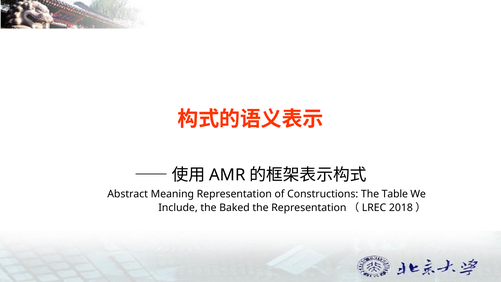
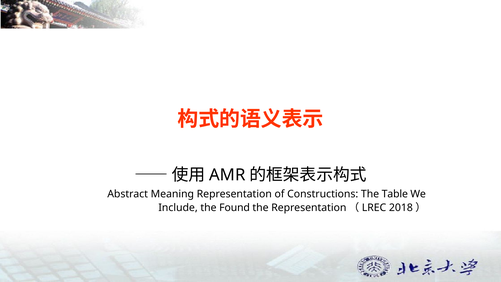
Baked: Baked -> Found (235, 208)
